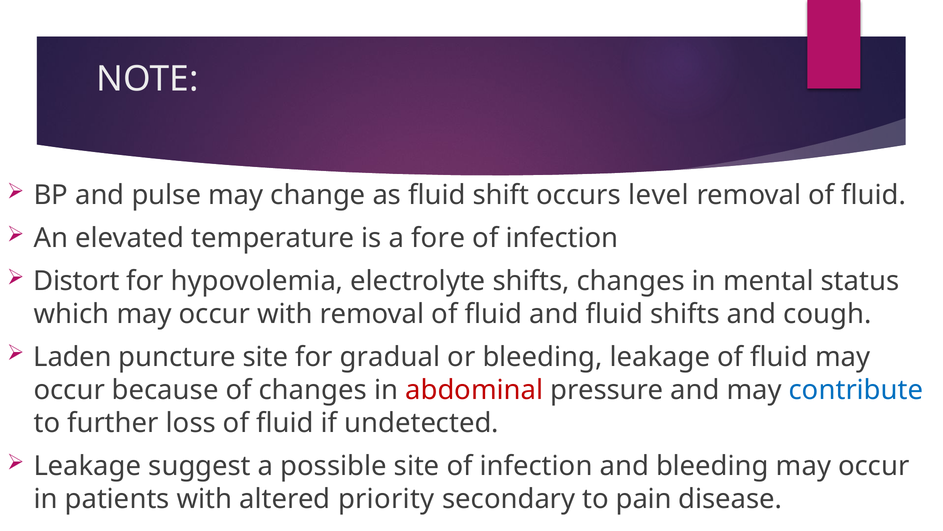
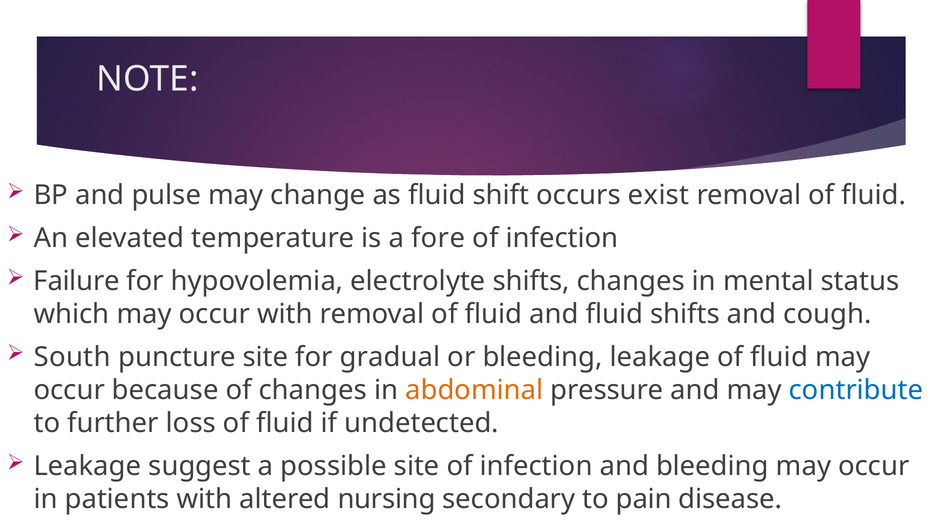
level: level -> exist (659, 195)
Distort: Distort -> Failure (77, 281)
Laden: Laden -> South (72, 357)
abdominal colour: red -> orange (474, 390)
priority: priority -> nursing (387, 499)
